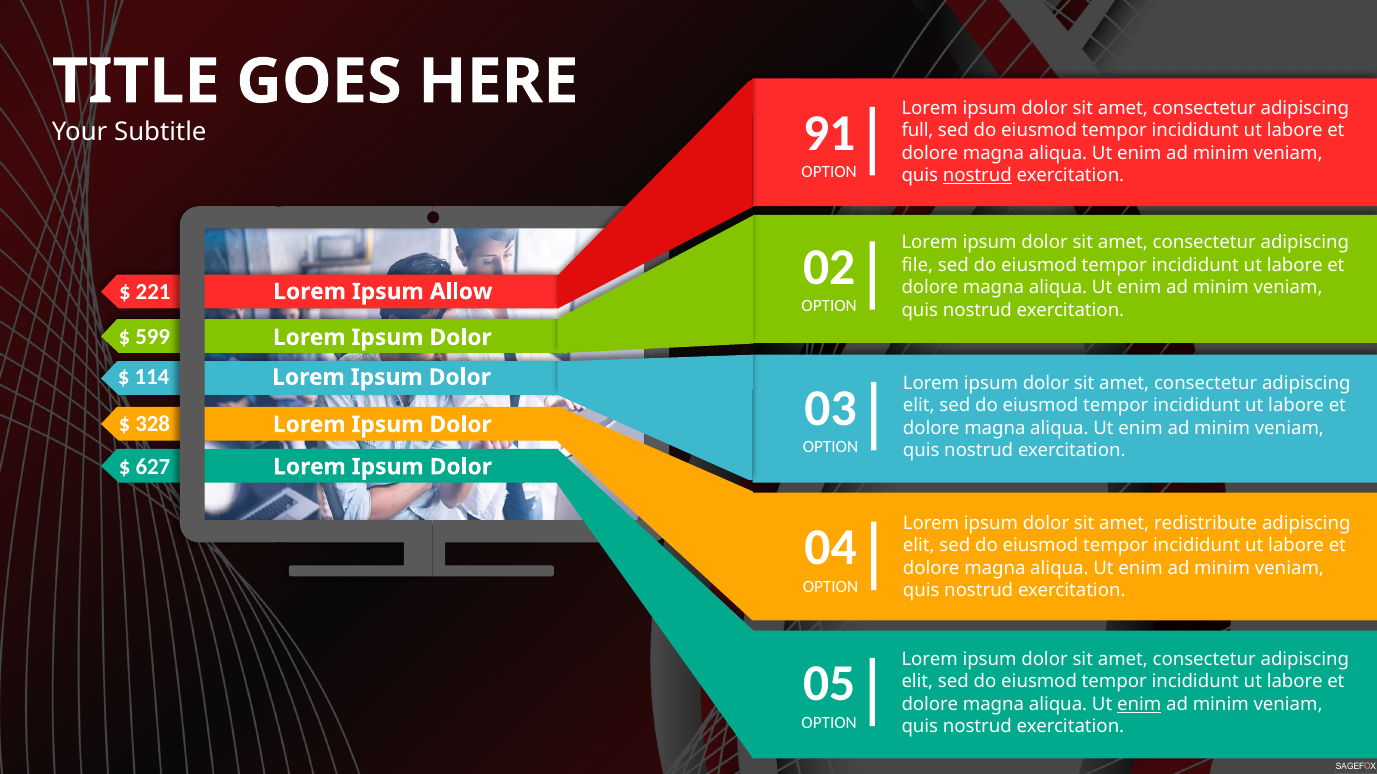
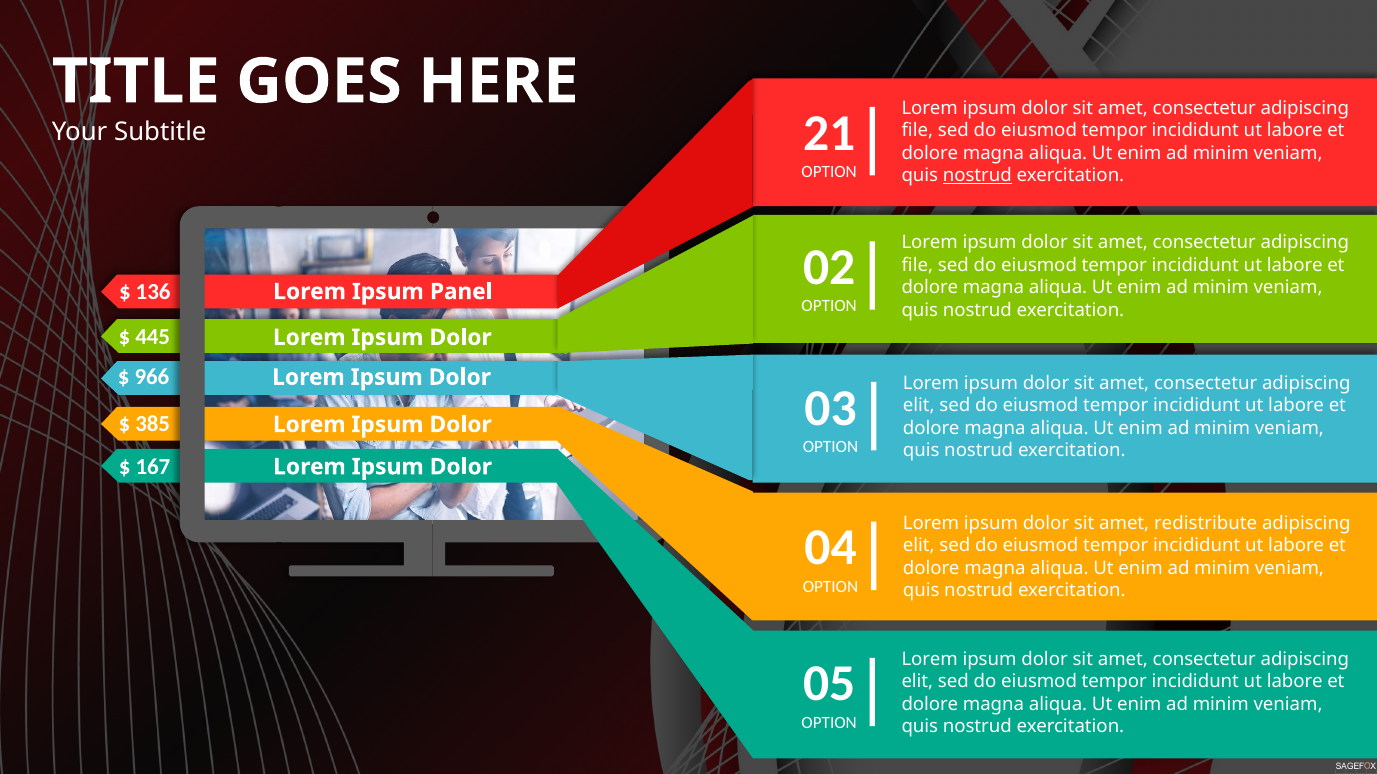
91: 91 -> 21 (829, 133)
full: full -> file (917, 131)
221: 221 -> 136 (153, 292)
Allow: Allow -> Panel (461, 292)
599: 599 -> 445 (153, 338)
114: 114 -> 966 (152, 377)
328: 328 -> 385 (153, 425)
627: 627 -> 167 (153, 467)
enim underline: present -> none (1139, 705)
